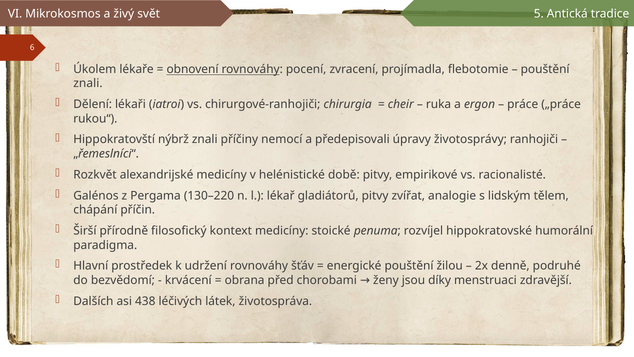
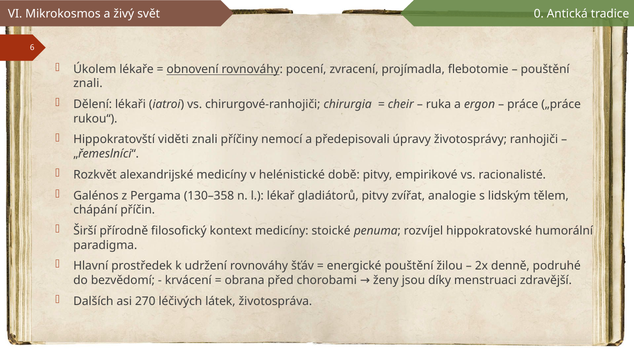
5: 5 -> 0 (539, 14)
nýbrž: nýbrž -> viděti (173, 139)
130–220: 130–220 -> 130–358 (209, 195)
438: 438 -> 270 (145, 301)
